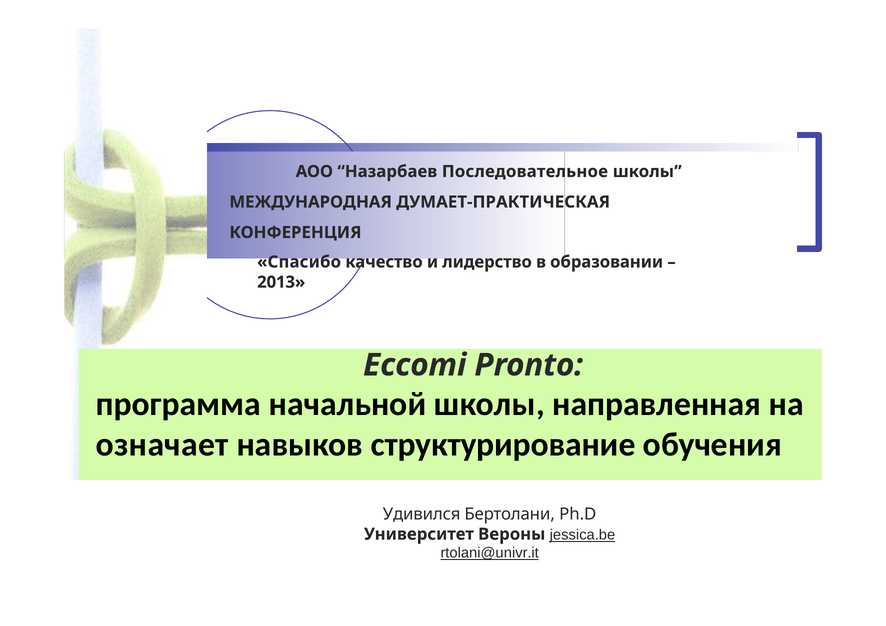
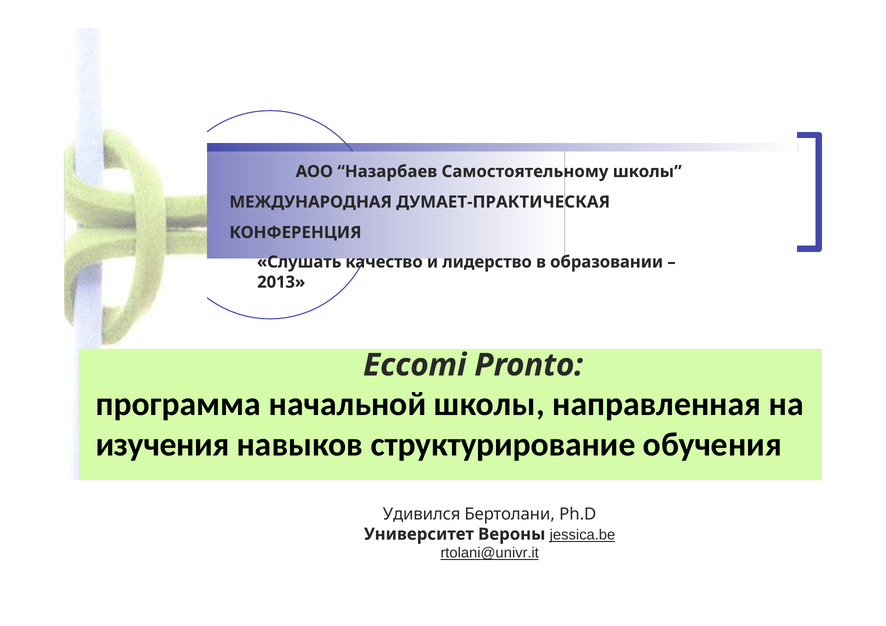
Последовательное: Последовательное -> Самостоятельному (525, 172)
Спасибо: Спасибо -> Слушать (299, 262)
означает: означает -> изучения (162, 445)
